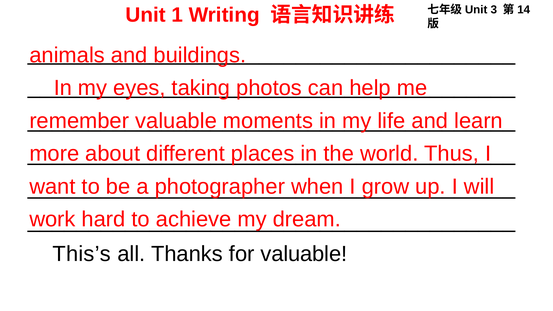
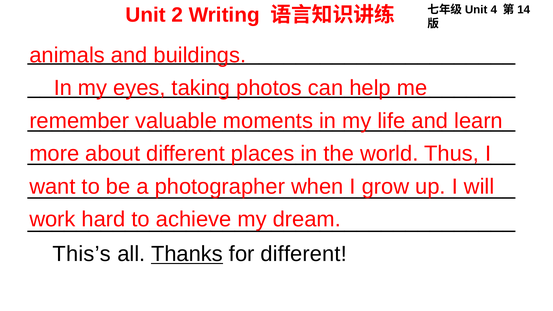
3: 3 -> 4 (494, 10)
1: 1 -> 2 (177, 15)
Thanks underline: none -> present (187, 254)
for valuable: valuable -> different (304, 254)
